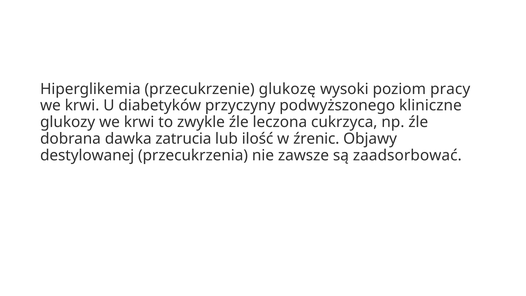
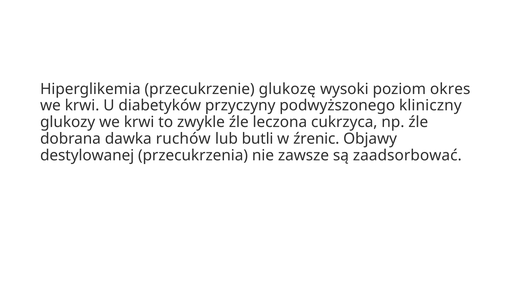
pracy: pracy -> okres (450, 89)
kliniczne: kliniczne -> kliniczny (430, 106)
zatrucia: zatrucia -> ruchów (183, 139)
ilość: ilość -> butli (258, 139)
